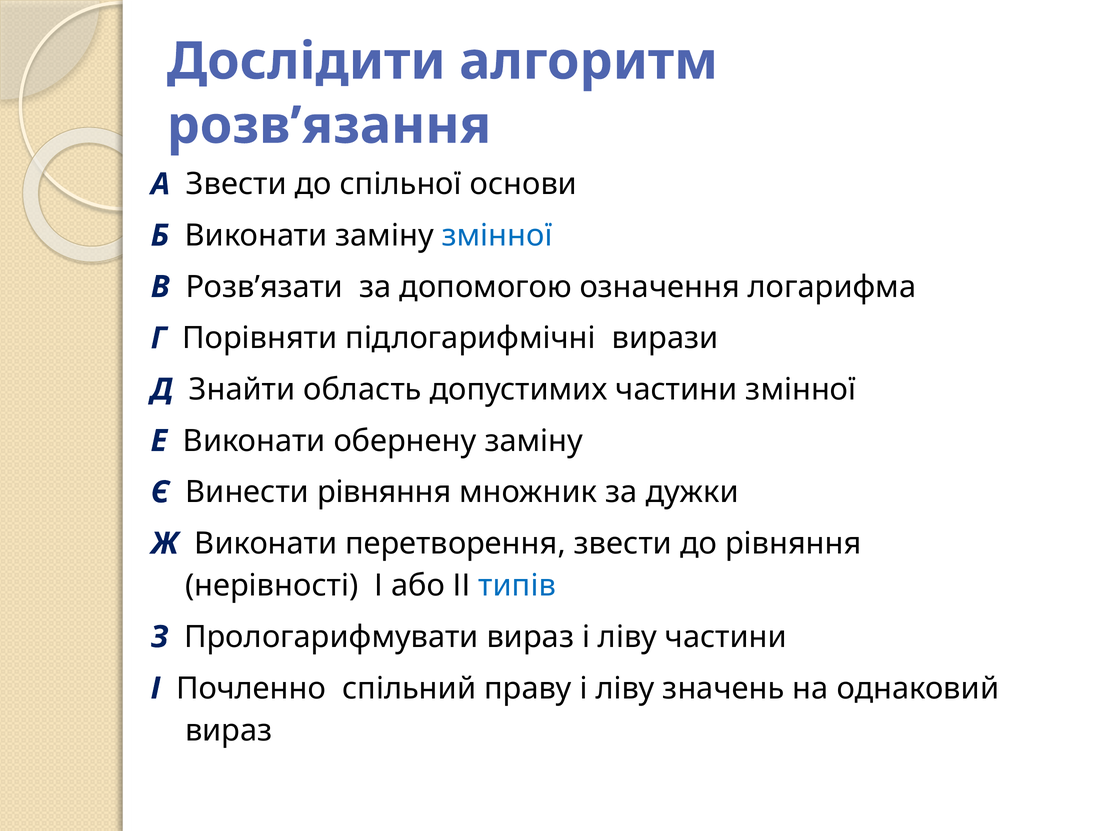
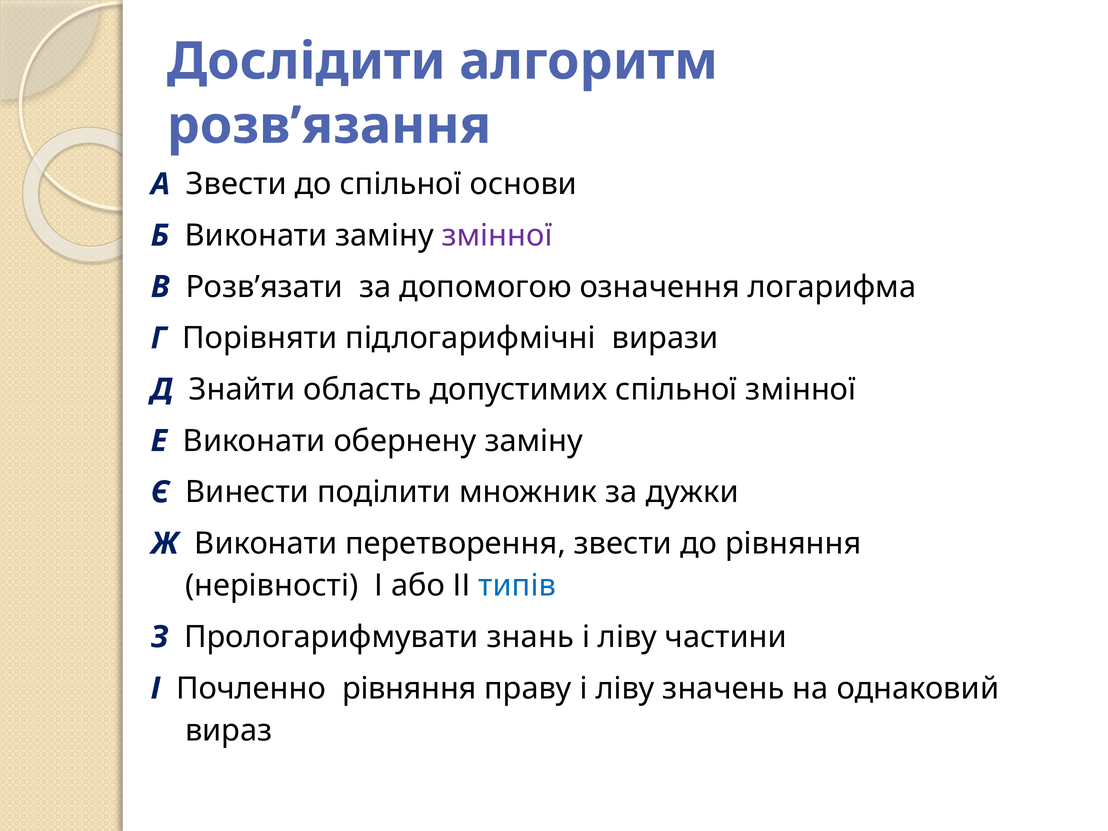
змінної colour: blue -> purple (497, 236)
допустимих частини: частини -> спільної (676, 390)
Винести рівняння: рівняння -> поділити (384, 492)
Прологарифмувати вираз: вираз -> знань (530, 637)
Почленно спільний: спільний -> рівняння (409, 688)
